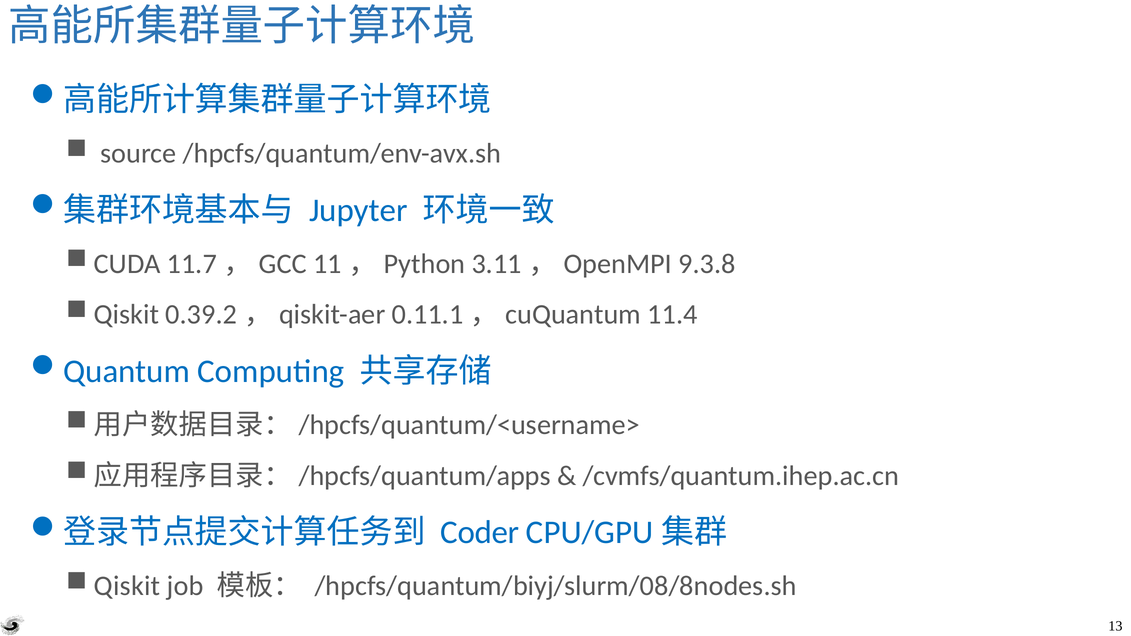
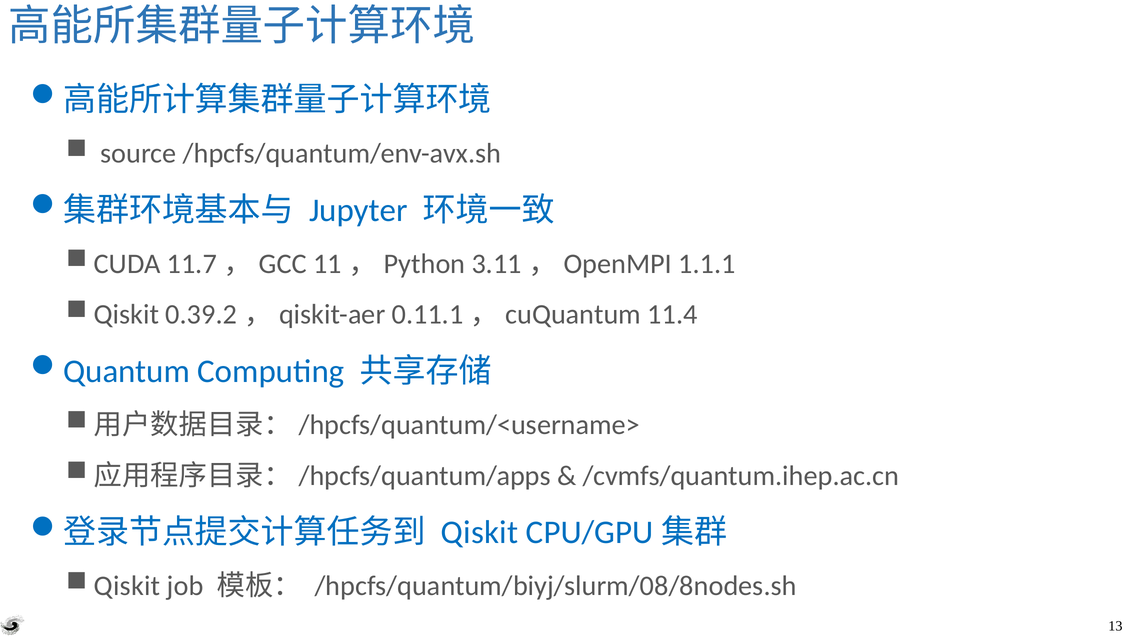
9.3.8: 9.3.8 -> 1.1.1 (707, 264)
Coder: Coder -> Qiskit (480, 533)
